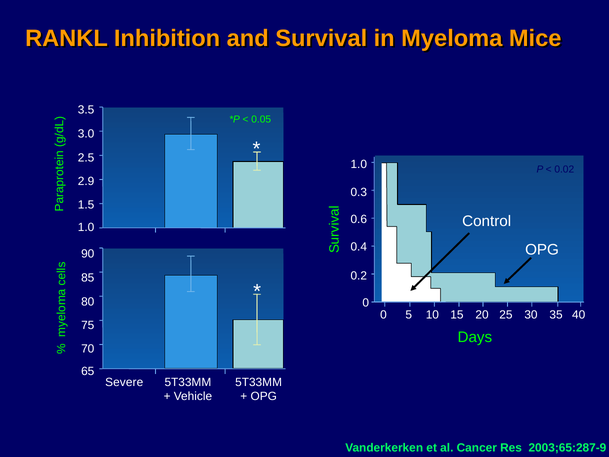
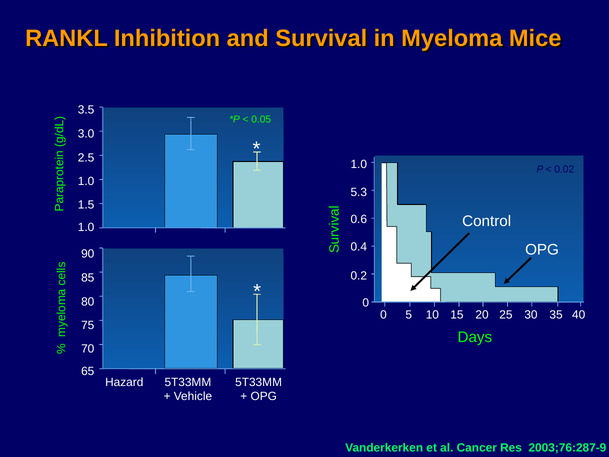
2.9: 2.9 -> 1.0 (86, 181)
0.3: 0.3 -> 5.3 (359, 192)
Severe: Severe -> Hazard (124, 382)
2003;65:287-9: 2003;65:287-9 -> 2003;76:287-9 (567, 447)
